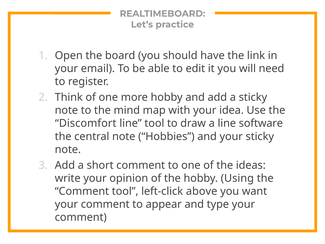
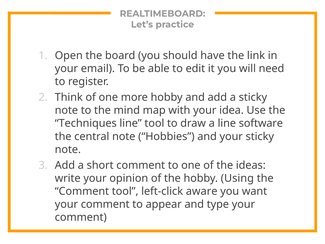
Discomfort: Discomfort -> Techniques (86, 123)
above: above -> aware (202, 191)
